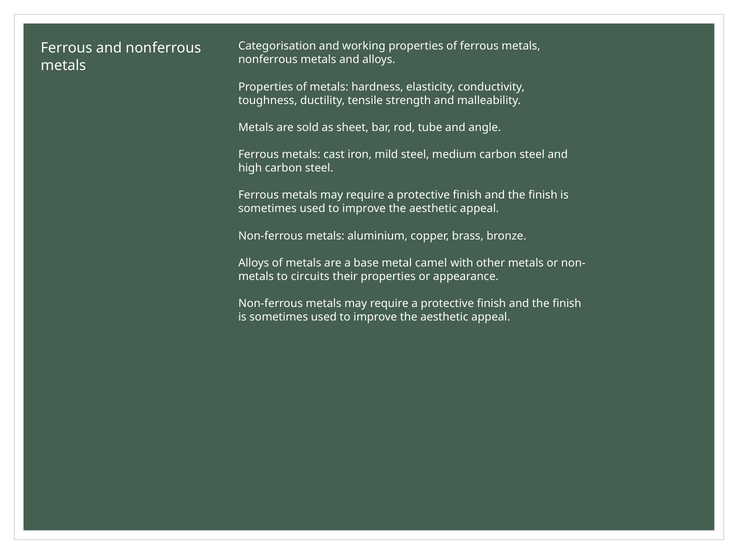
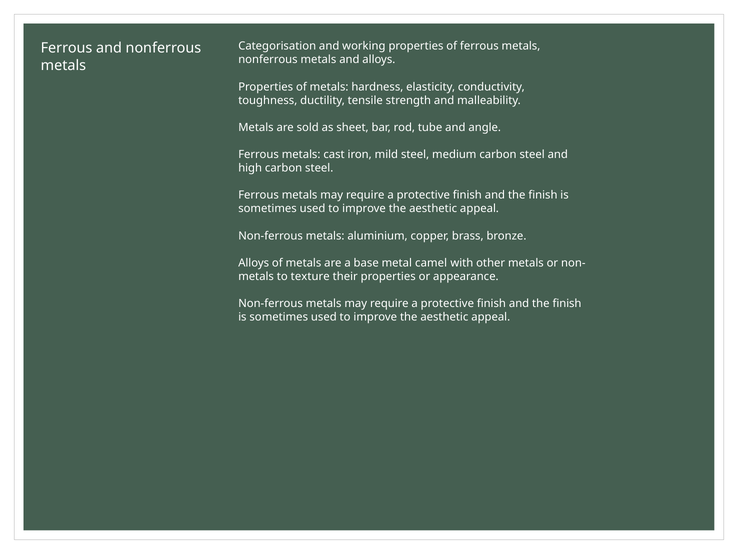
circuits: circuits -> texture (310, 276)
